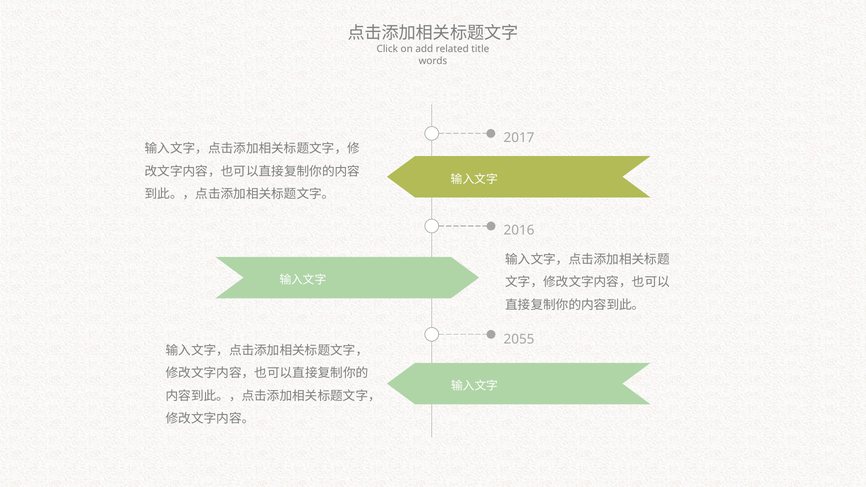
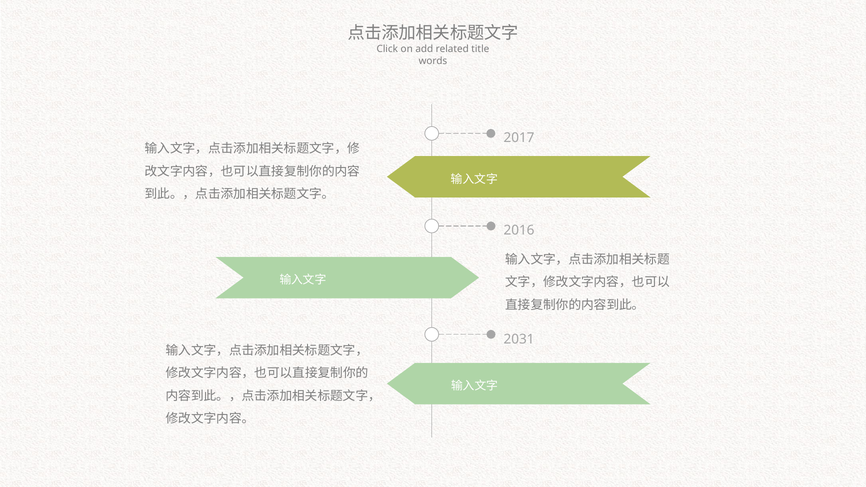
2055: 2055 -> 2031 (519, 339)
